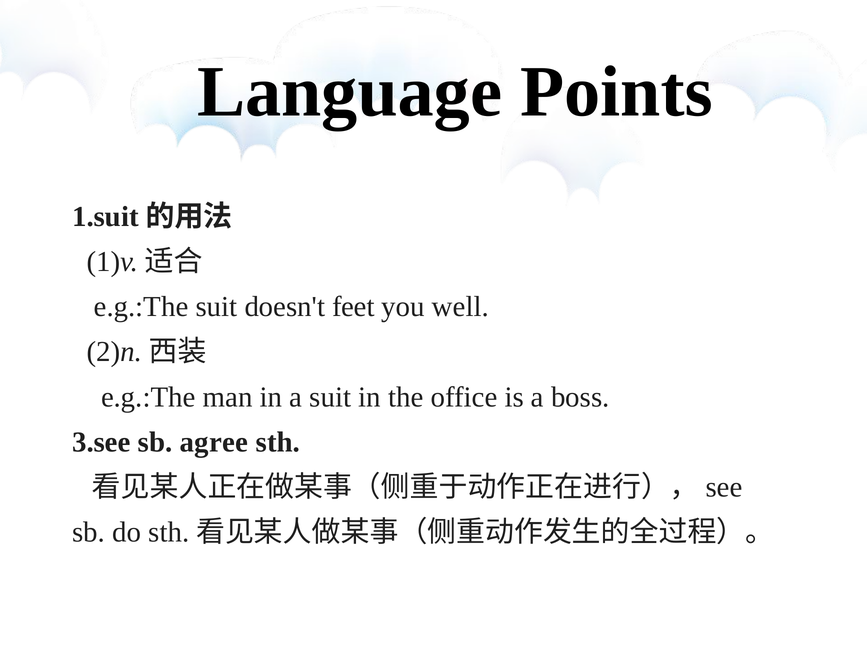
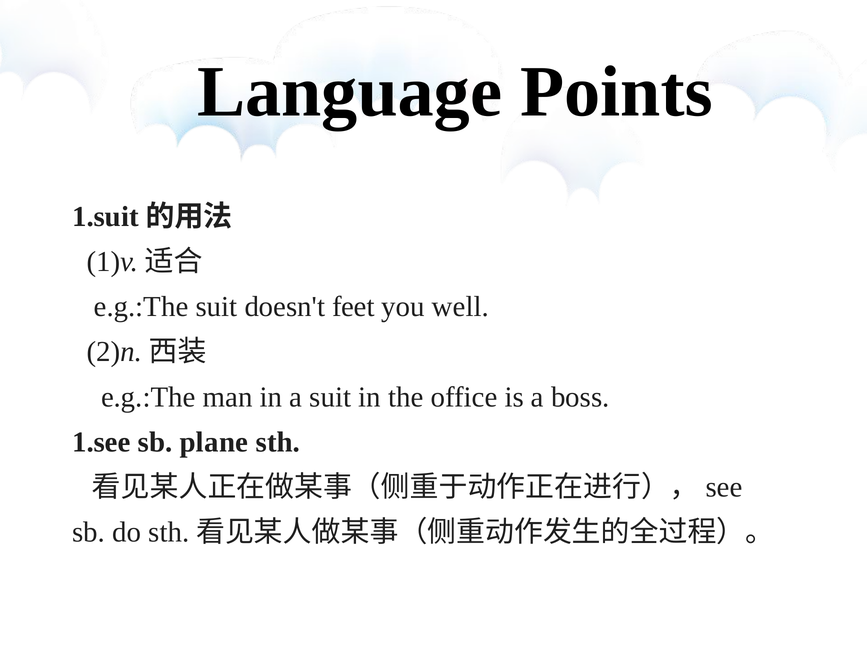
3.see: 3.see -> 1.see (101, 442)
agree: agree -> plane (214, 442)
